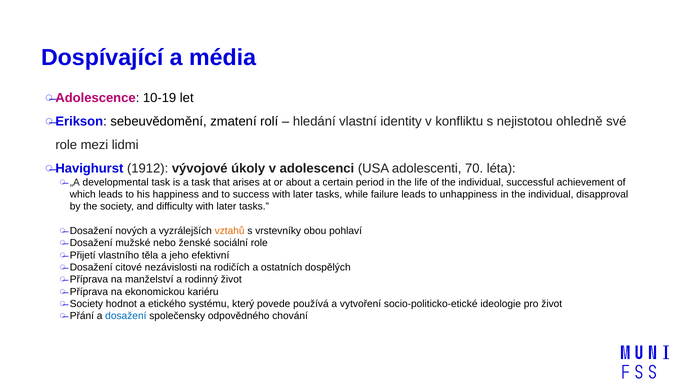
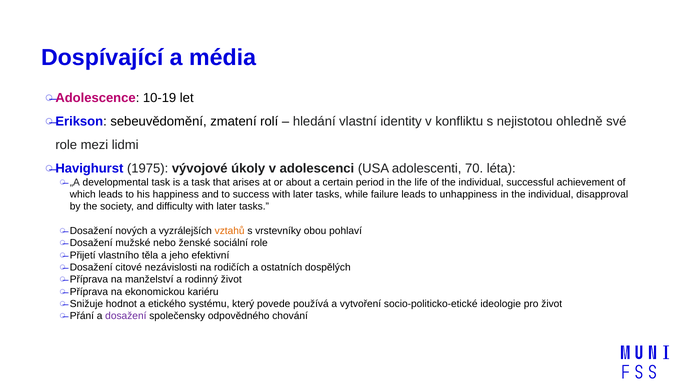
1912: 1912 -> 1975 (148, 168)
Society: Society -> Snižuje (86, 304)
dosažení colour: blue -> purple (126, 316)
